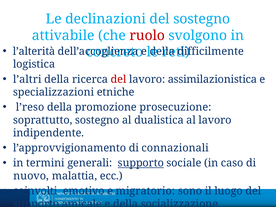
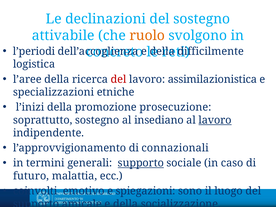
ruolo colour: red -> orange (147, 35)
l’alterità: l’alterità -> l’periodi (34, 51)
l’altri: l’altri -> l’aree (27, 79)
l’reso: l’reso -> l’inizi (30, 107)
dualistica: dualistica -> insediano (159, 120)
lavoro underline: none -> present (215, 120)
nuovo: nuovo -> futuro (31, 176)
migratorio: migratorio -> spiegazioni (146, 191)
